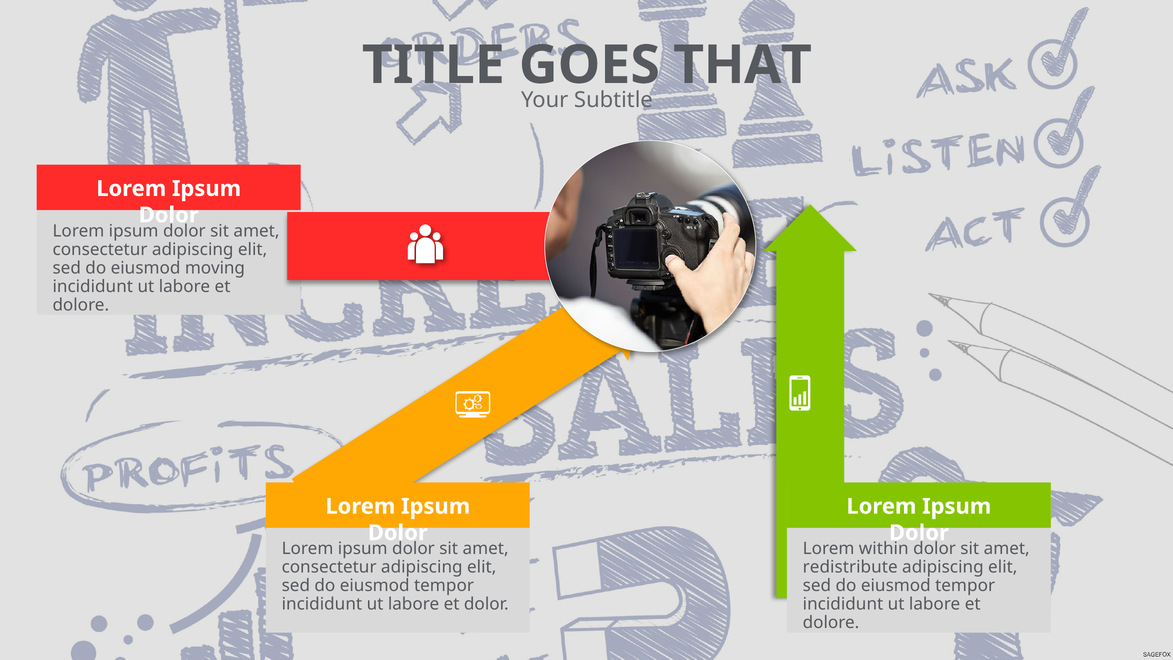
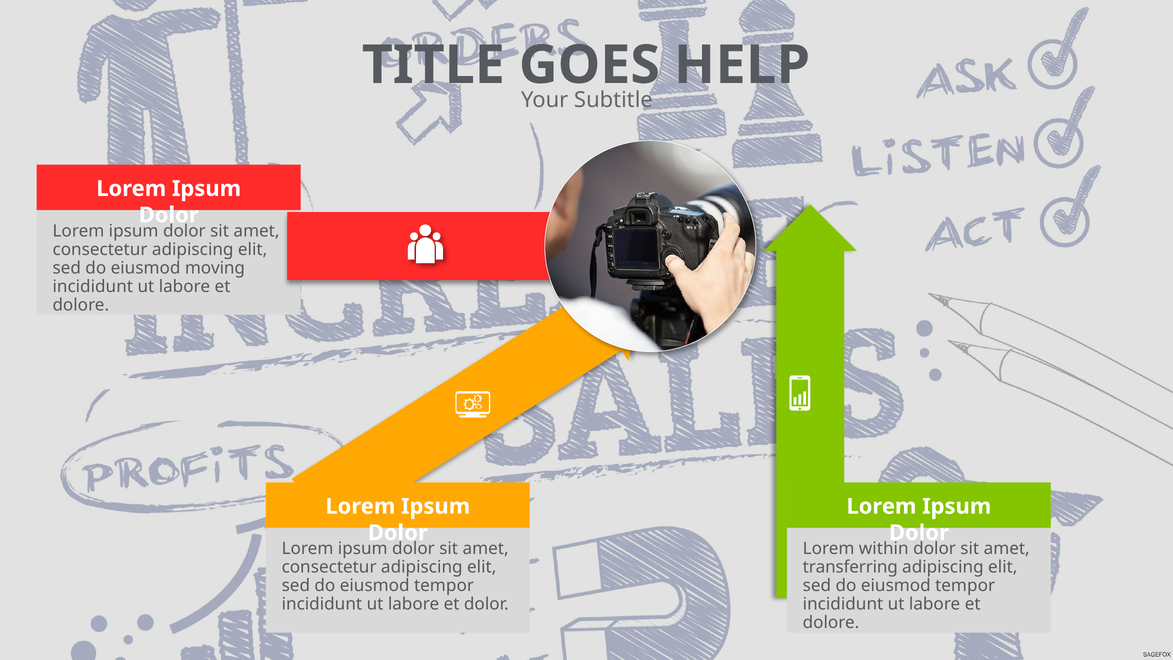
THAT: THAT -> HELP (742, 65)
redistribute: redistribute -> transferring (850, 567)
